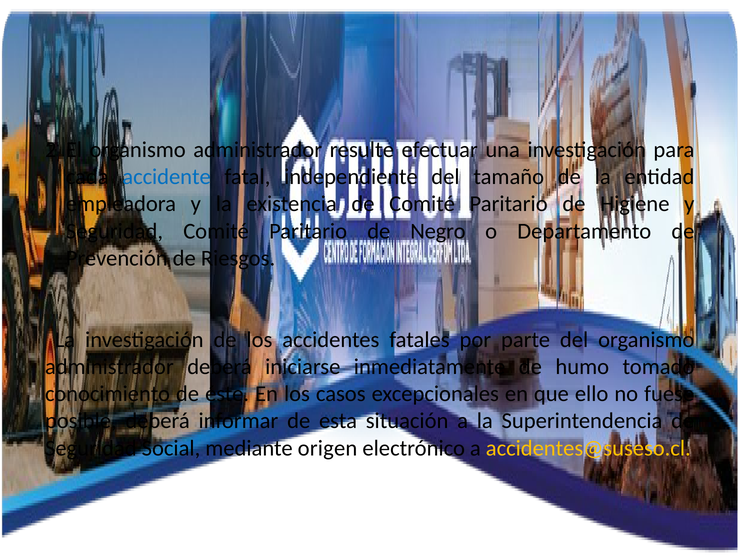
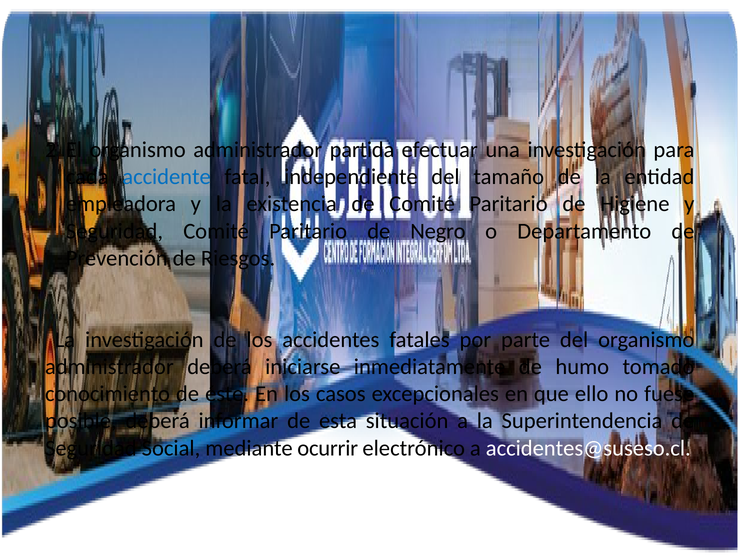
resulte: resulte -> partida (362, 150)
origen: origen -> ocurrir (328, 448)
accidentes@suseso.cl colour: yellow -> white (588, 448)
